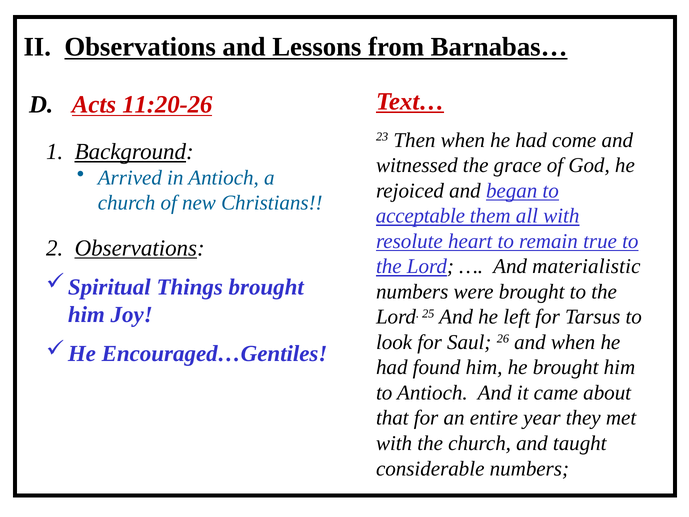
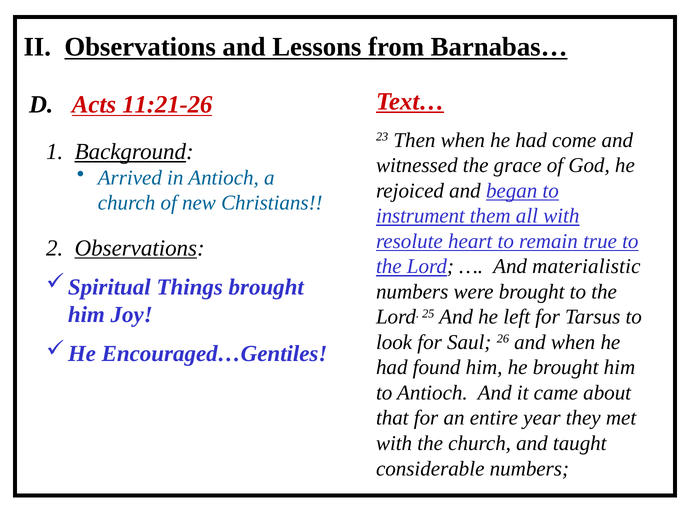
11:20-26: 11:20-26 -> 11:21-26 (167, 104)
acceptable: acceptable -> instrument (420, 216)
